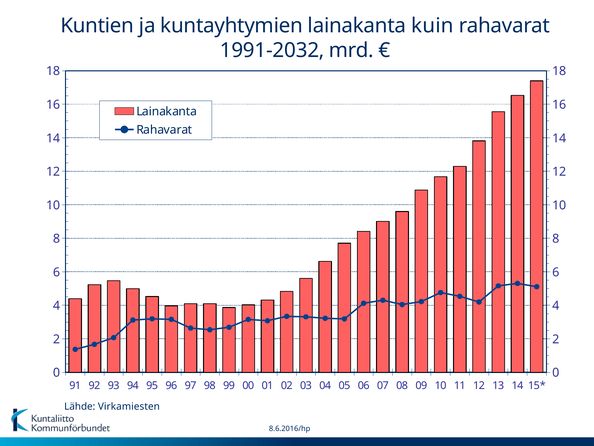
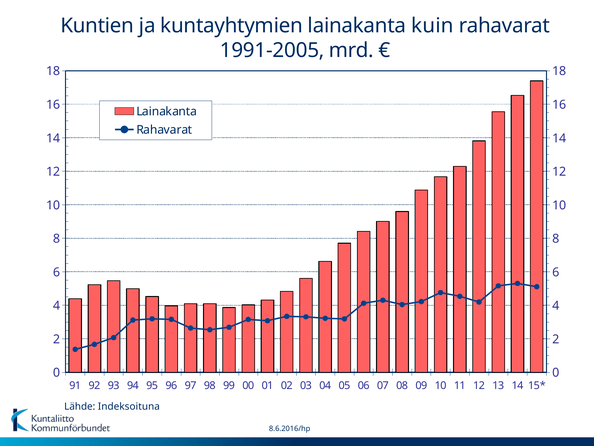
1991-2032: 1991-2032 -> 1991-2005 (272, 50)
Virkamiesten: Virkamiesten -> Indeksoituna (129, 406)
